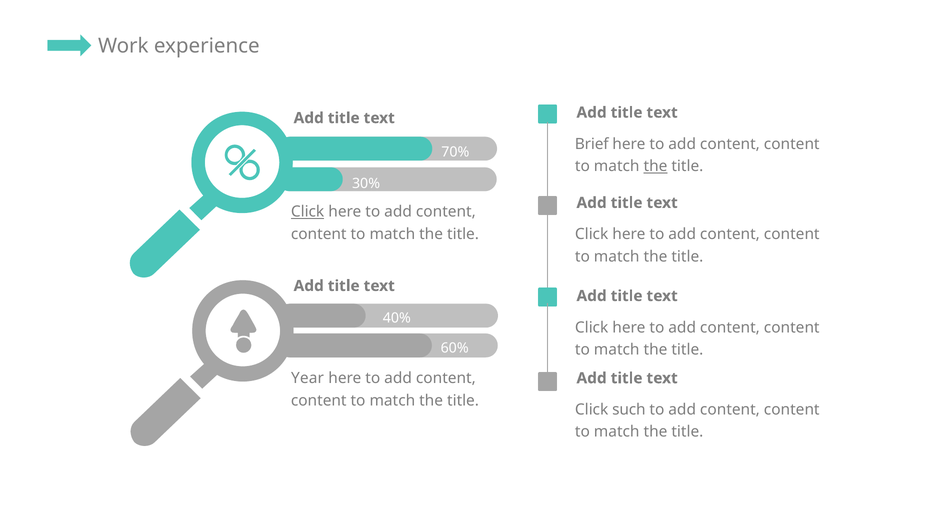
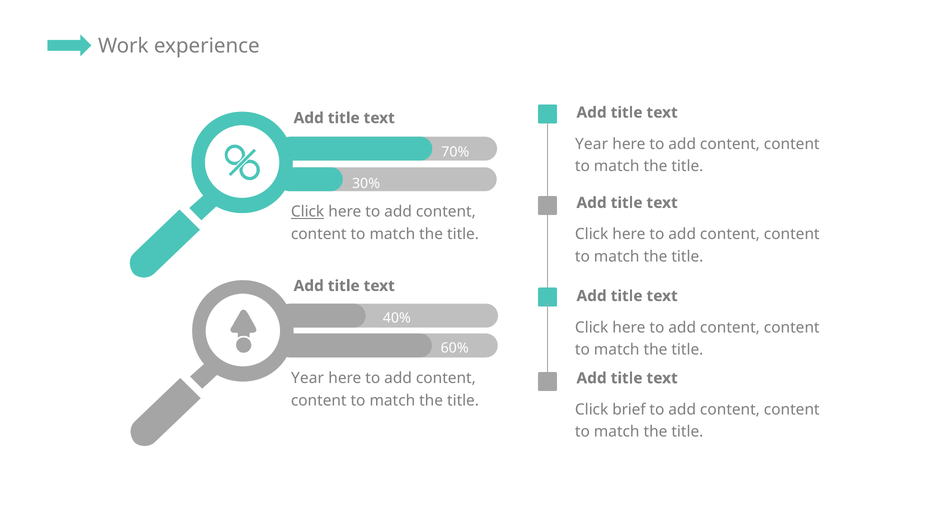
Brief: Brief -> Year (592, 144)
the underline: present -> none (656, 166)
such: such -> brief (629, 410)
